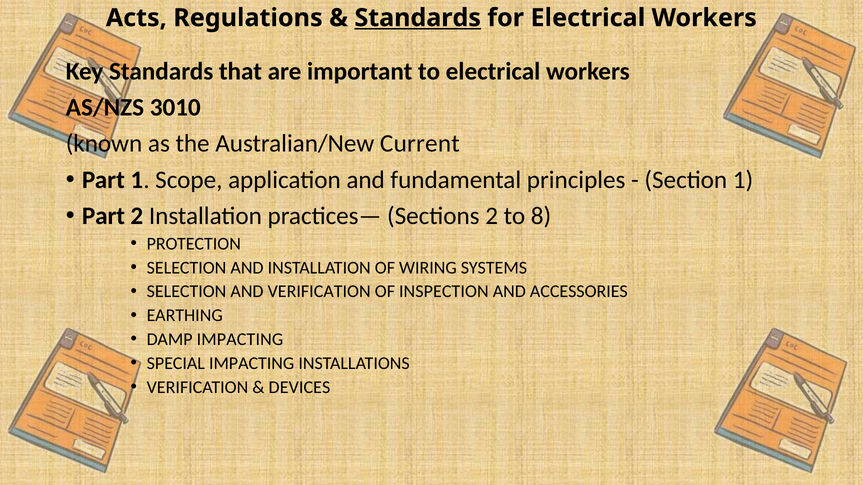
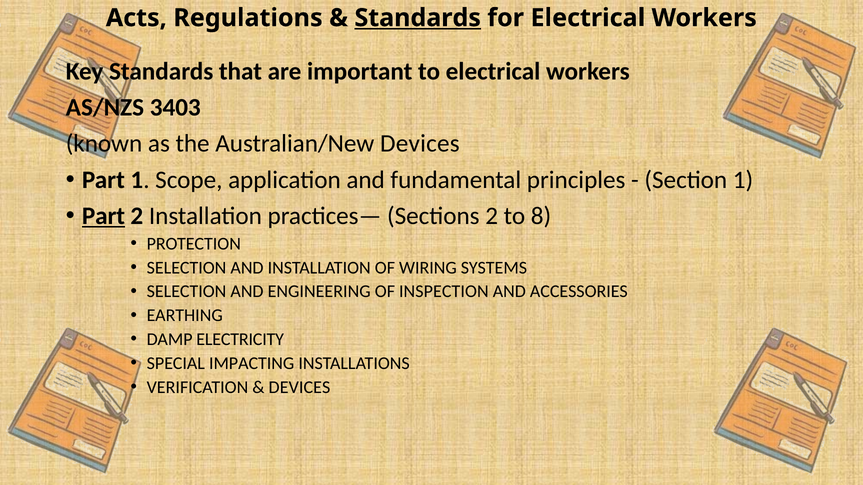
3010: 3010 -> 3403 (175, 108)
Australian/New Current: Current -> Devices (420, 144)
Part underline: none -> present (103, 216)
AND VERIFICATION: VERIFICATION -> ENGINEERING (319, 292)
DAMP IMPACTING: IMPACTING -> ELECTRICITY (240, 340)
